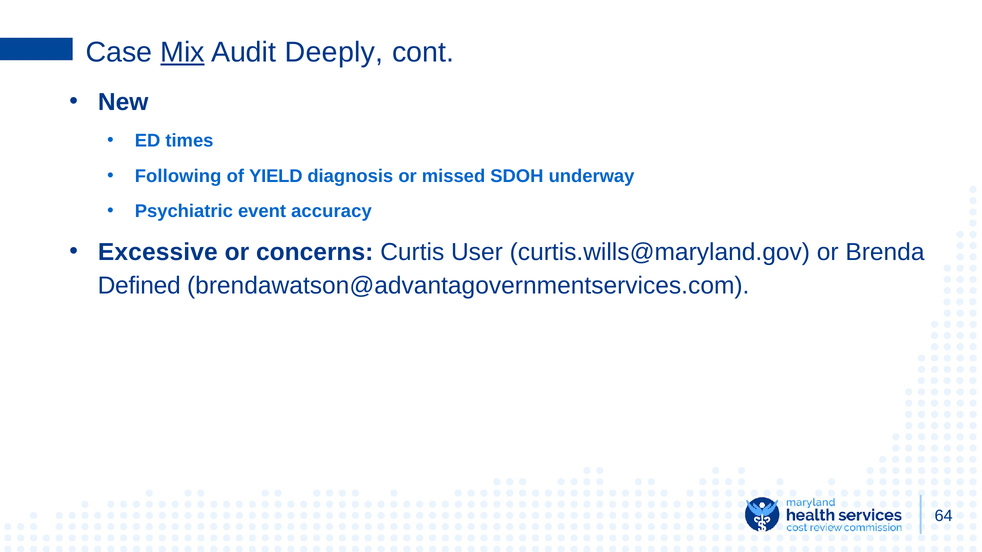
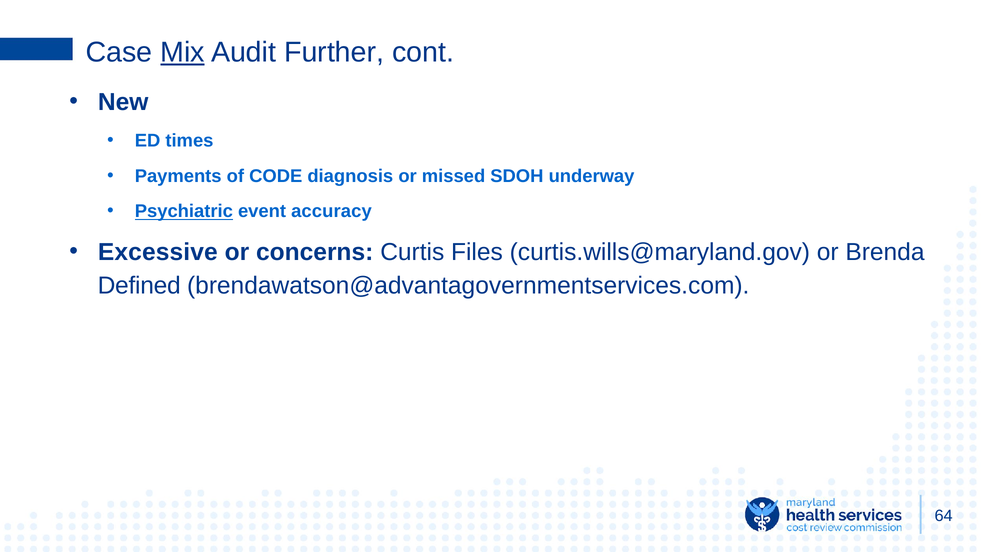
Deeply: Deeply -> Further (334, 52)
Following: Following -> Payments (178, 176)
YIELD: YIELD -> CODE (276, 176)
Psychiatric underline: none -> present (184, 212)
User: User -> Files (477, 252)
